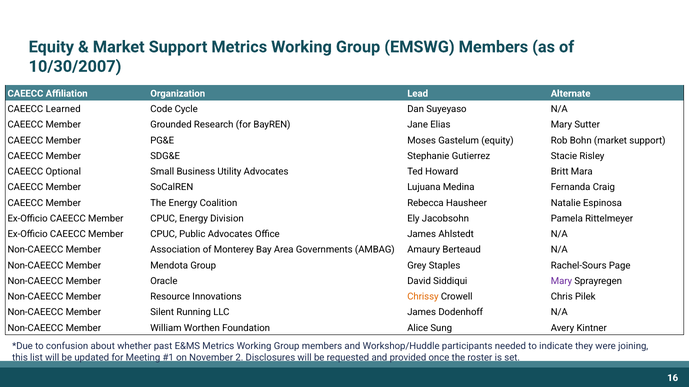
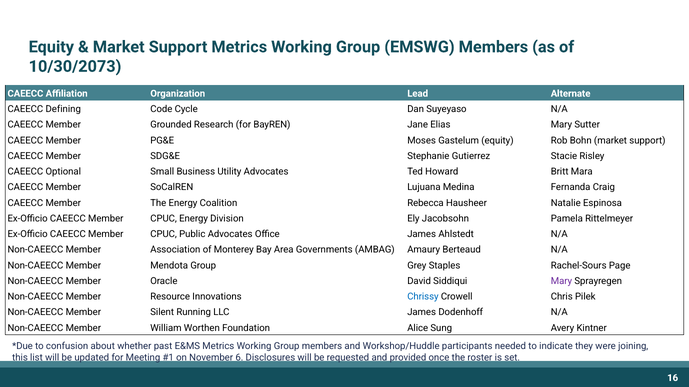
10/30/2007: 10/30/2007 -> 10/30/2073 (75, 67)
Learned: Learned -> Defining (63, 109)
Chrissy colour: orange -> blue (423, 297)
2: 2 -> 6 (239, 358)
